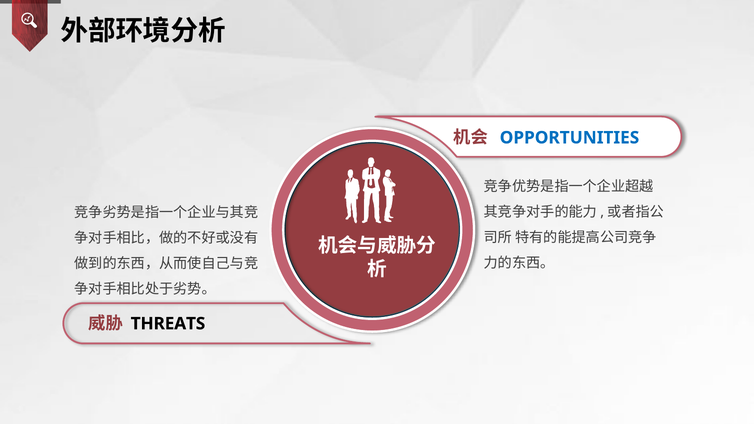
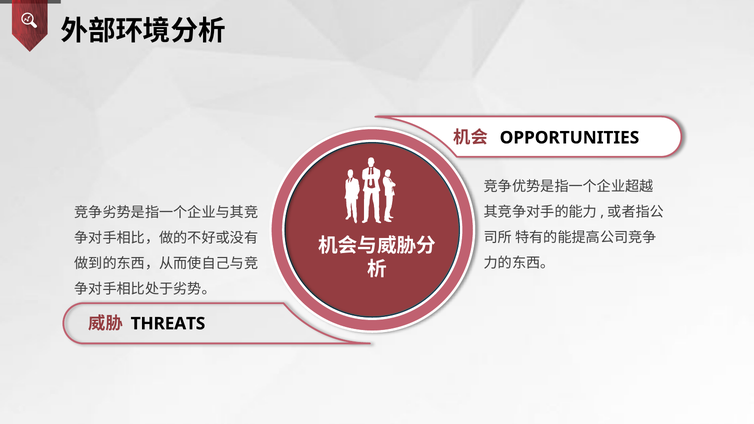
OPPORTUNITIES colour: blue -> black (569, 138)
